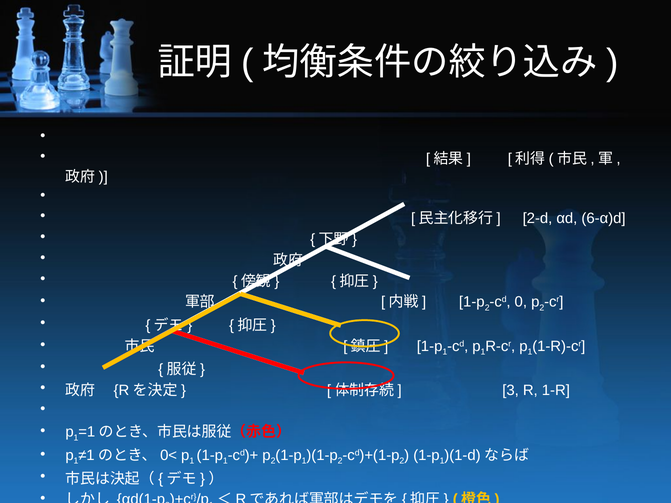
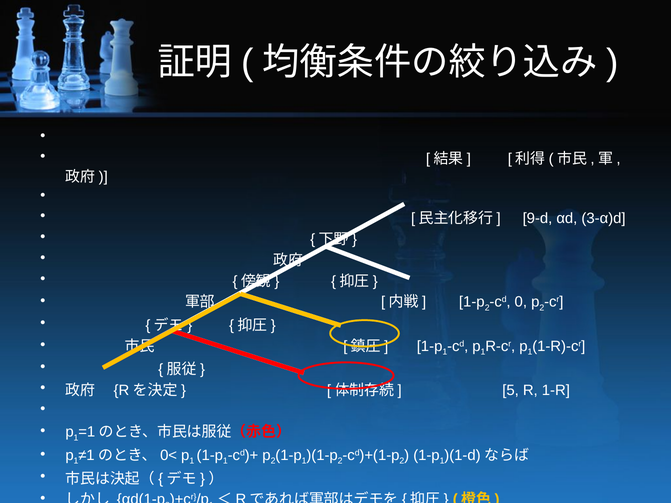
2-d: 2-d -> 9-d (537, 219)
6-α)d: 6-α)d -> 3-α)d (604, 219)
3: 3 -> 5 (511, 390)
